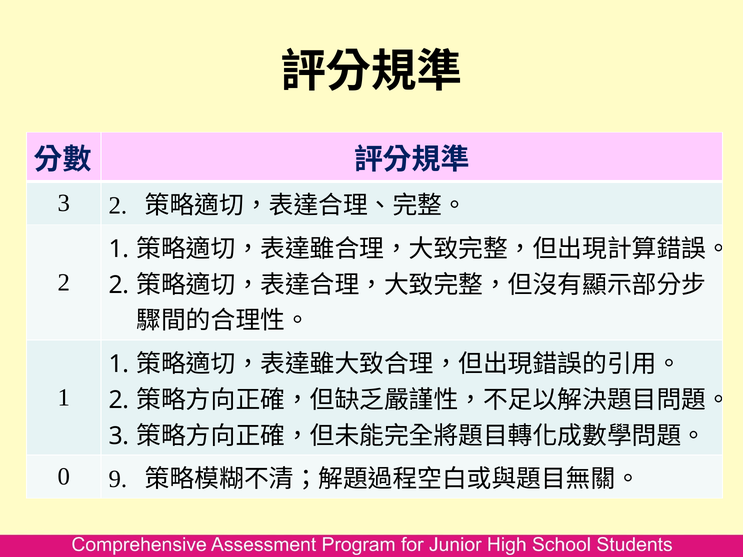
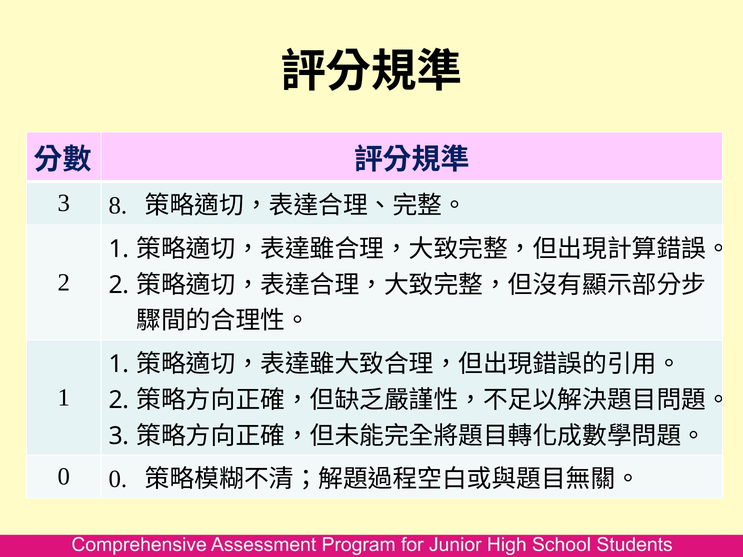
3 2: 2 -> 8 (118, 206)
0 9: 9 -> 0 (118, 479)
